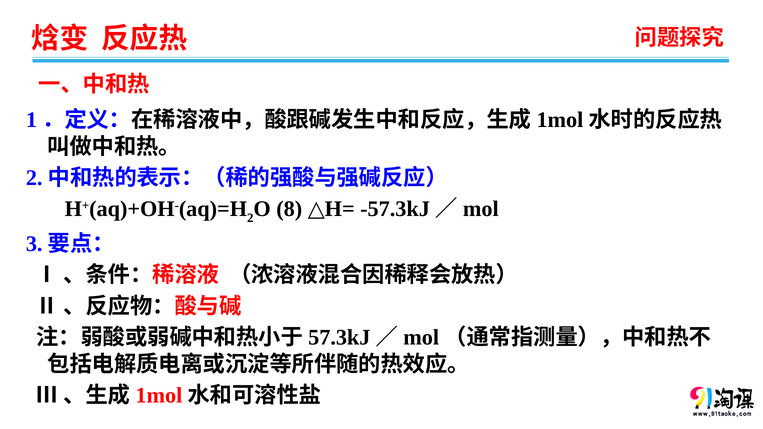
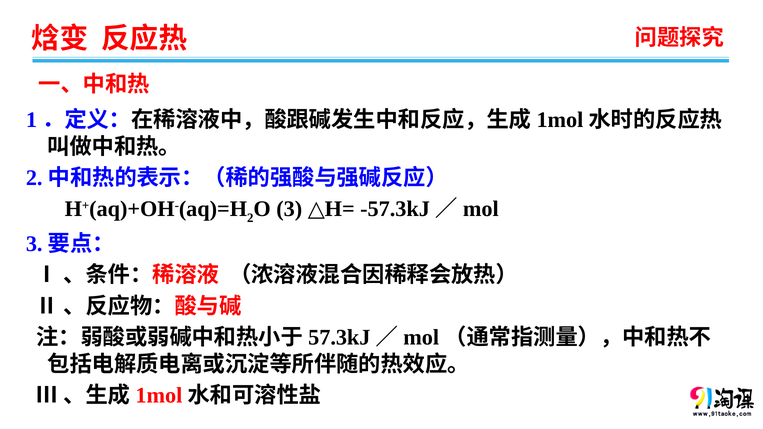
8: 8 -> 3 (289, 209)
